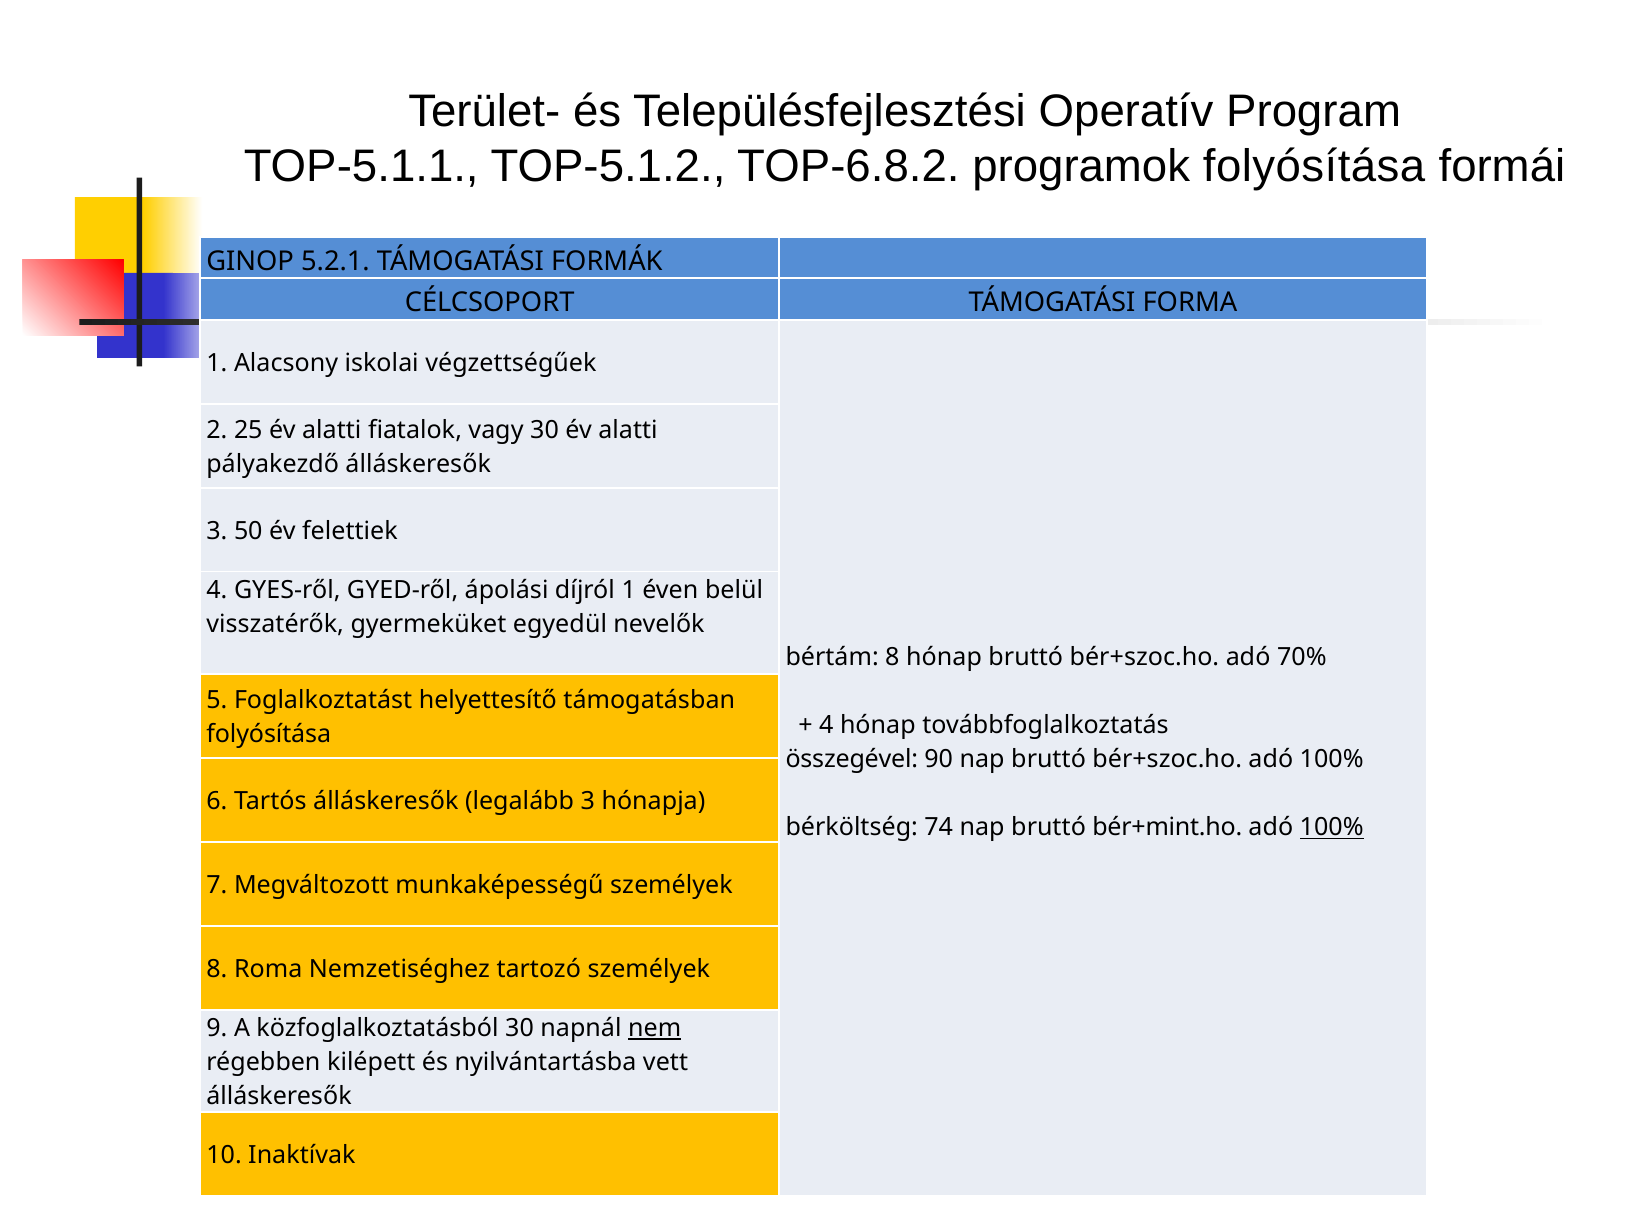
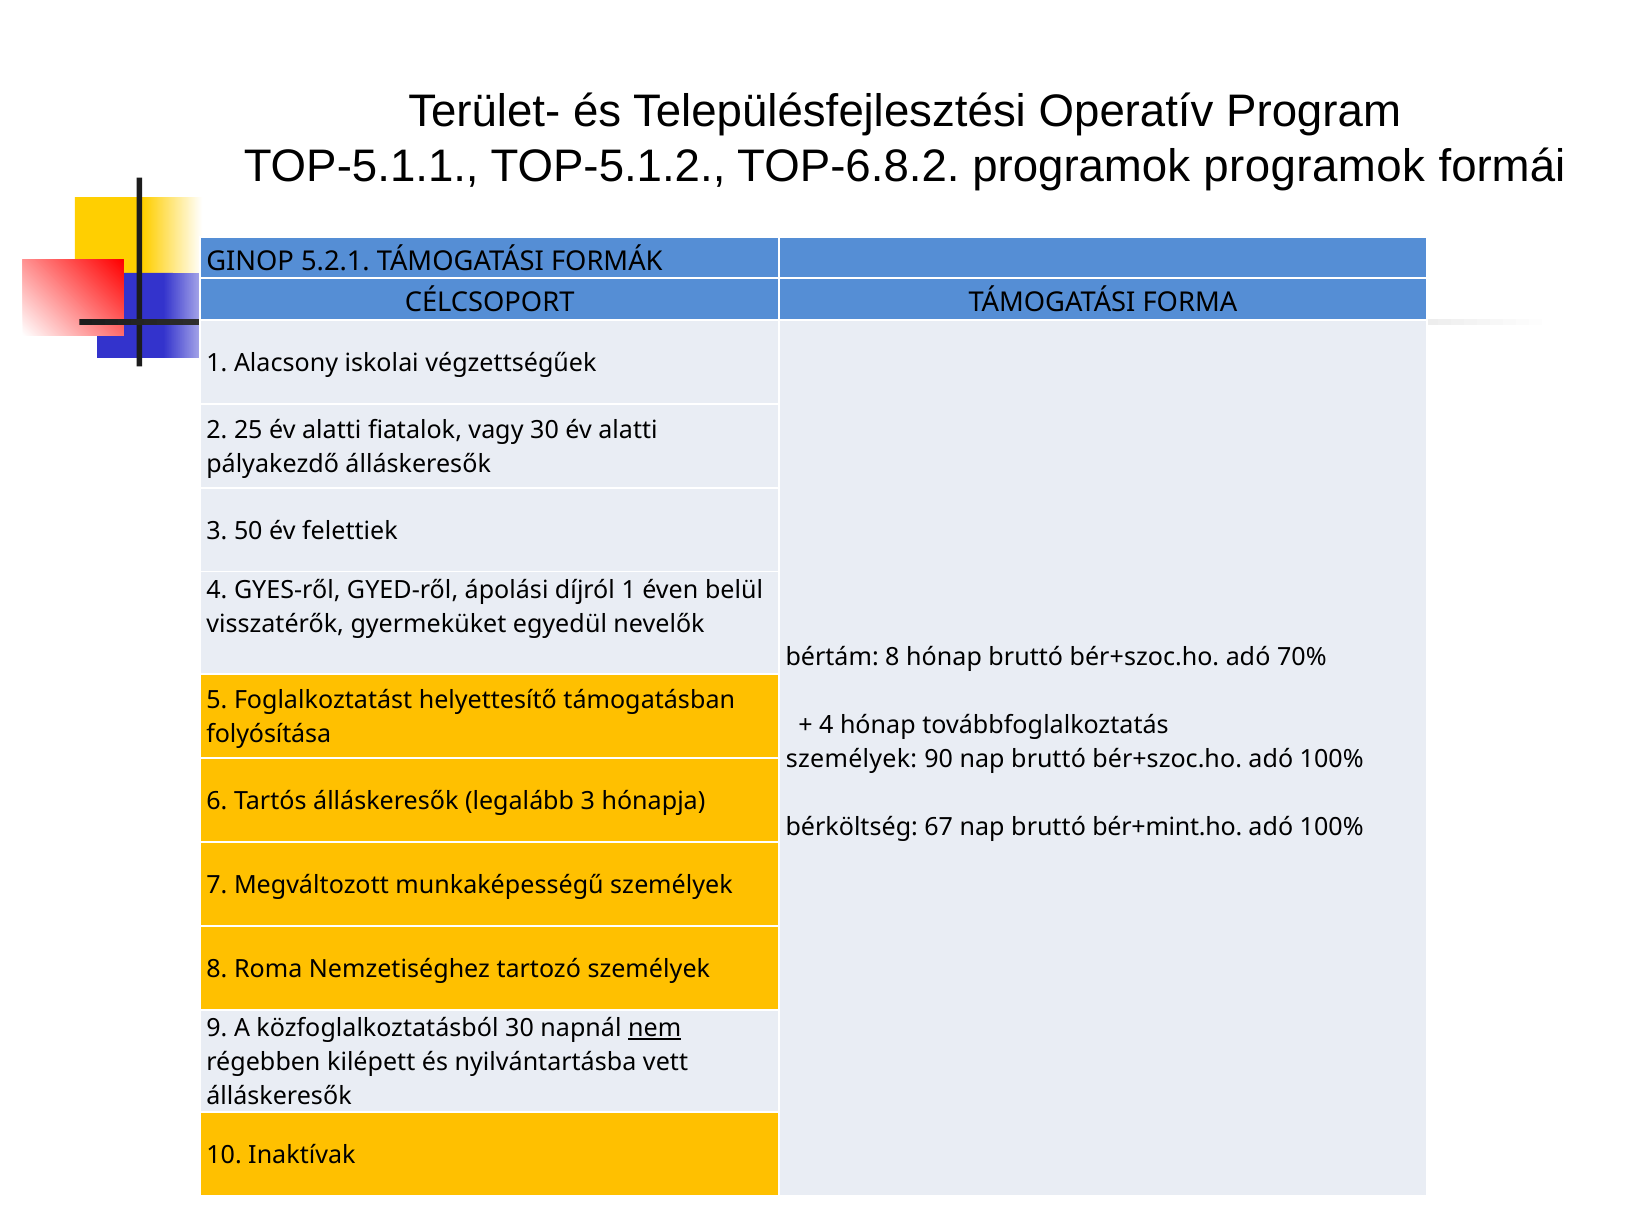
programok folyósítása: folyósítása -> programok (1314, 166)
összegével: összegével -> személyek (852, 759)
74: 74 -> 67 (939, 828)
100% underline: present -> none (1332, 828)
